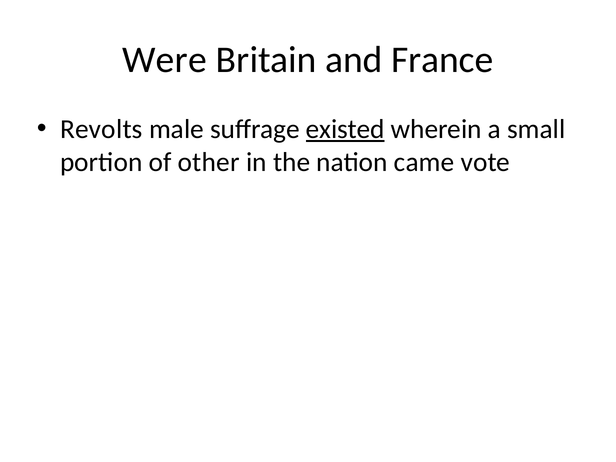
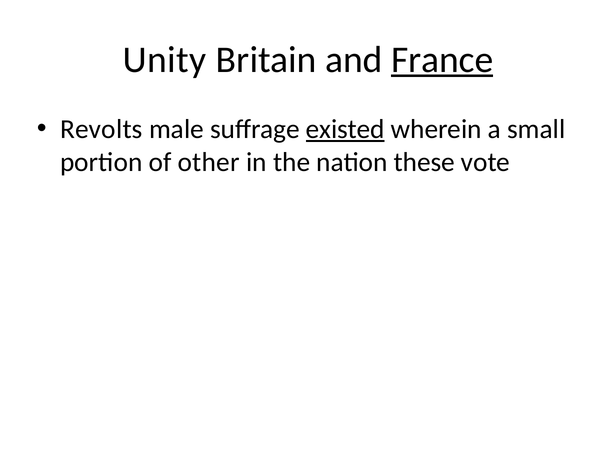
Were: Were -> Unity (165, 60)
France underline: none -> present (442, 60)
came: came -> these (424, 162)
